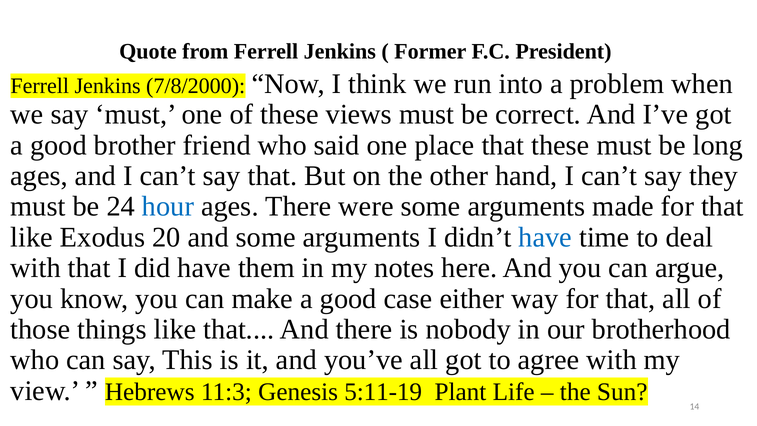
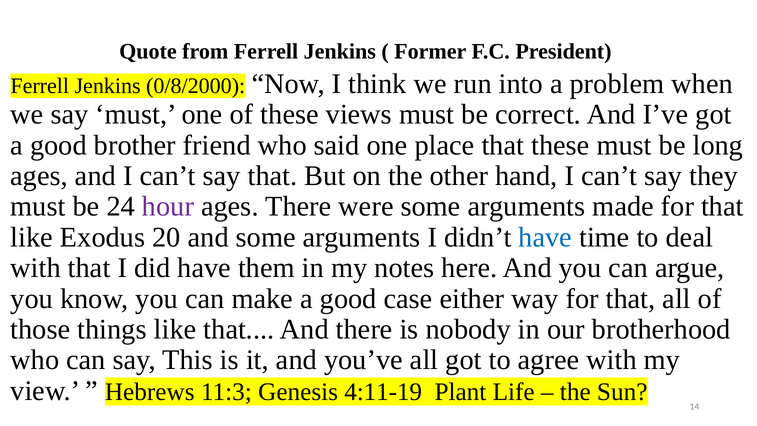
7/8/2000: 7/8/2000 -> 0/8/2000 (196, 86)
hour colour: blue -> purple (168, 207)
5:11-19: 5:11-19 -> 4:11-19 (383, 392)
